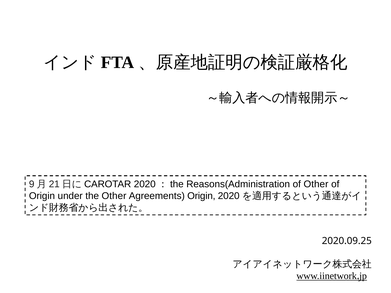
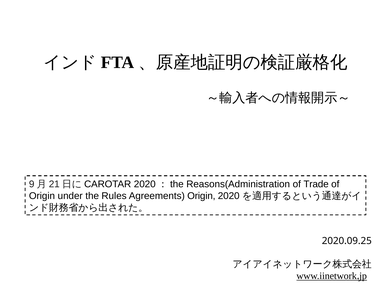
of Other: Other -> Trade (316, 184)
the Other: Other -> Rules (114, 196)
